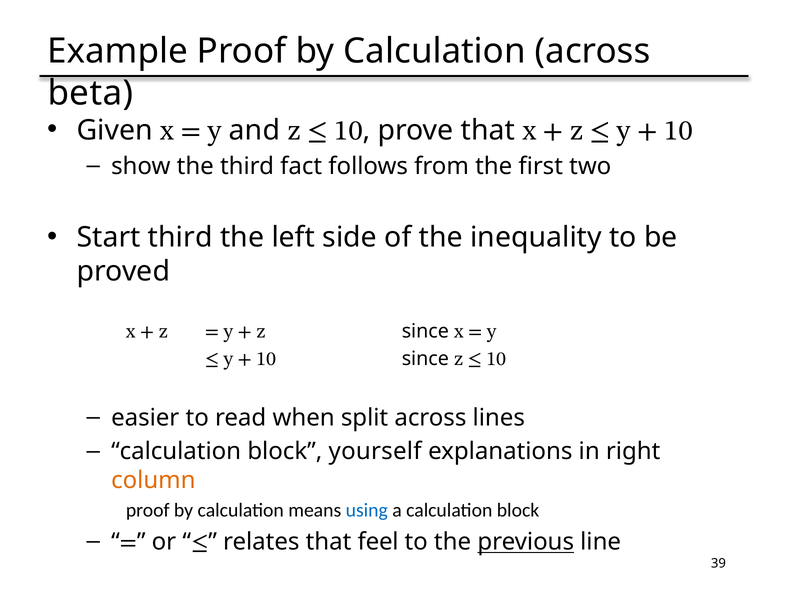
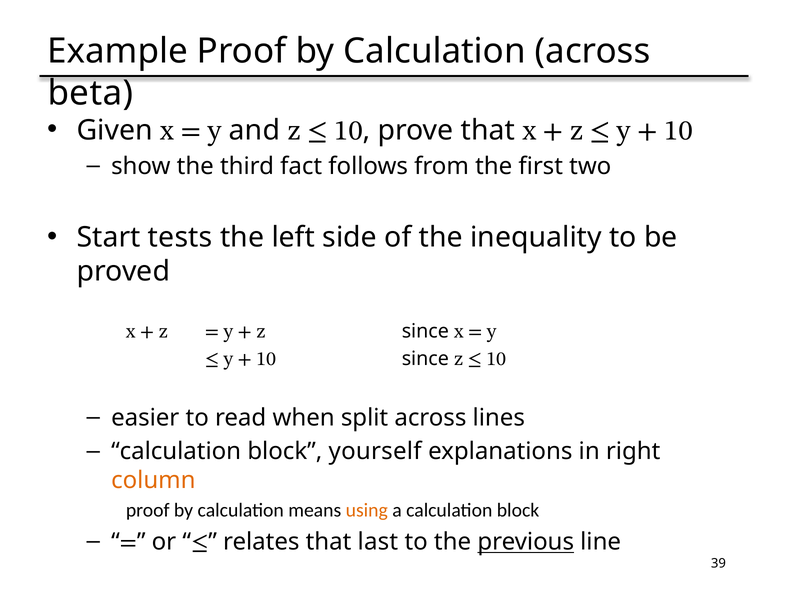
Start third: third -> tests (180, 237)
using colour: blue -> orange (367, 510)
feel: feel -> last (378, 542)
